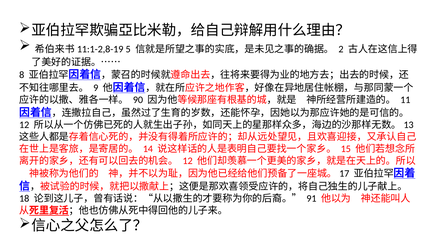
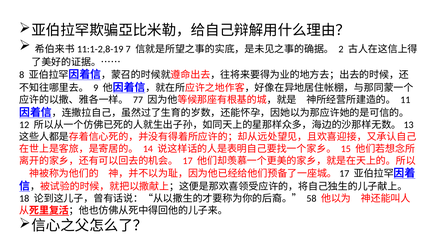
5: 5 -> 7 (128, 49)
90: 90 -> 77 (138, 100)
12: 12 -> 17 (188, 161)
91: 91 -> 58 (311, 199)
